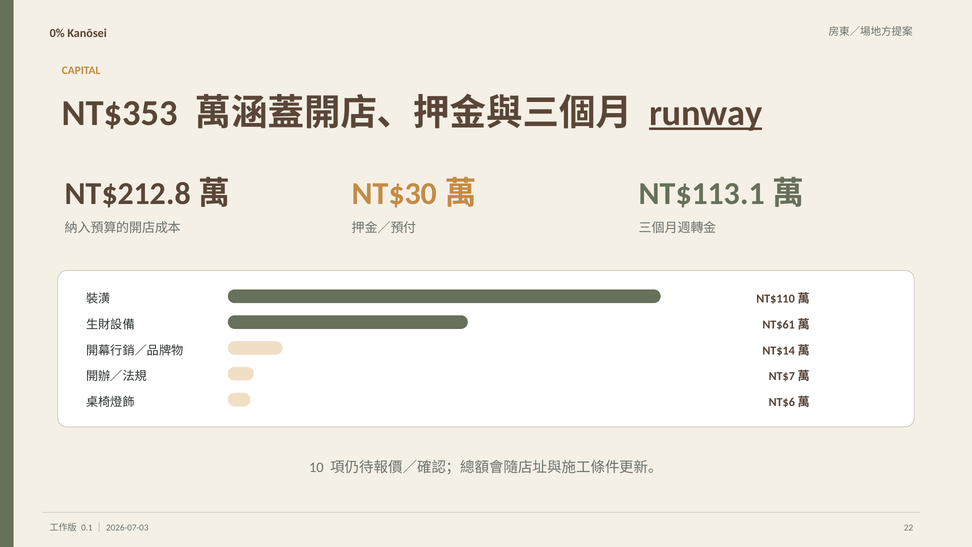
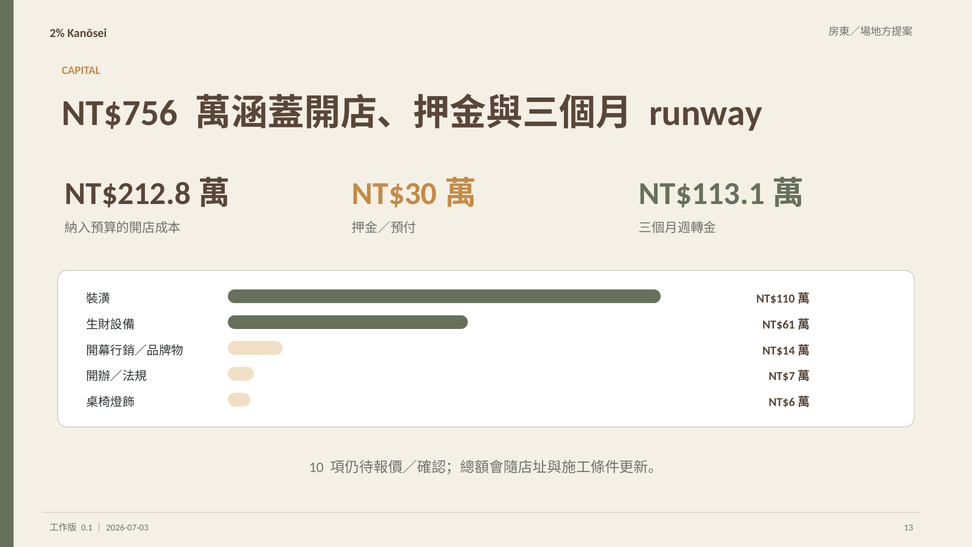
0%: 0% -> 2% (57, 33)
NT$353: NT$353 -> NT$756 (120, 113)
runway underline: present -> none (706, 113)
22: 22 -> 13 (909, 528)
